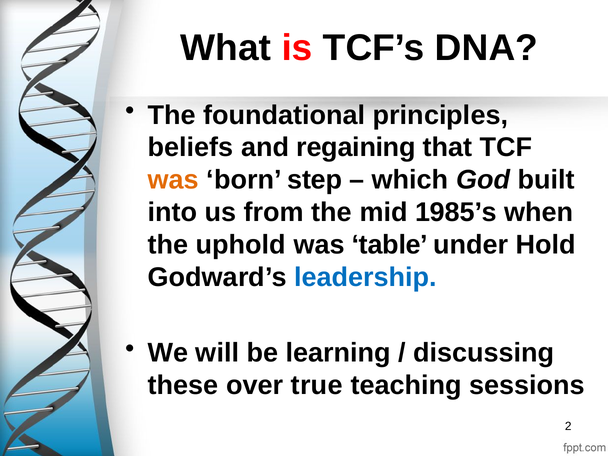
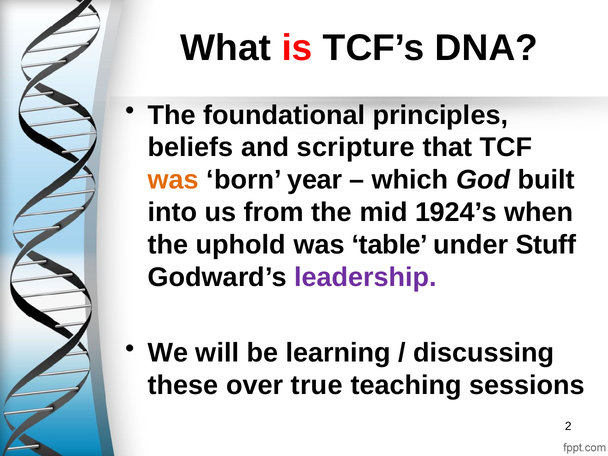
regaining: regaining -> scripture (356, 148)
step: step -> year (315, 180)
1985’s: 1985’s -> 1924’s (456, 212)
Hold: Hold -> Stuff (546, 245)
leadership colour: blue -> purple (365, 277)
